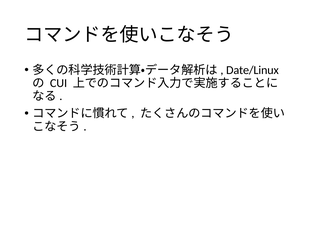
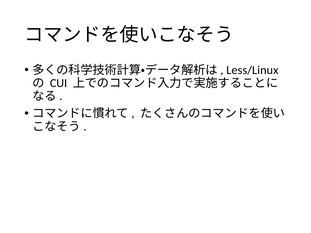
Date/Linux: Date/Linux -> Less/Linux (252, 70)
